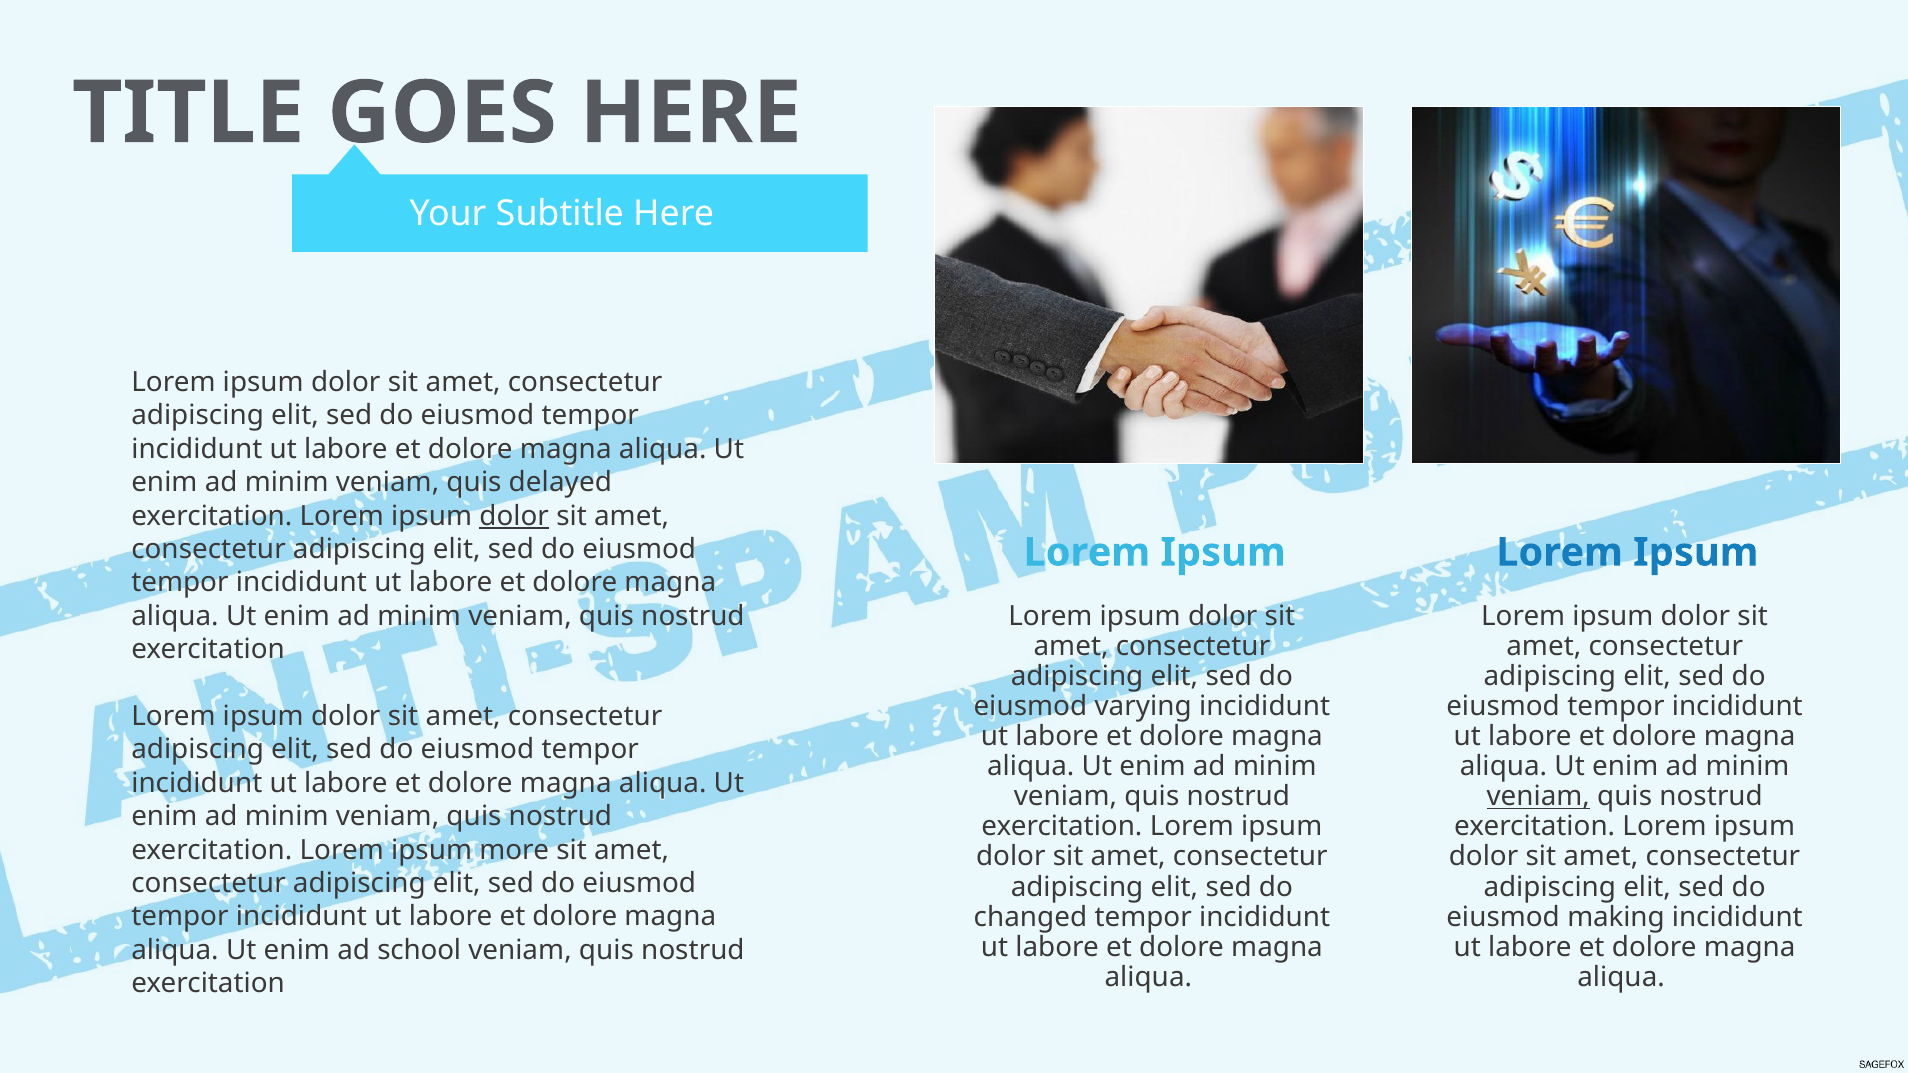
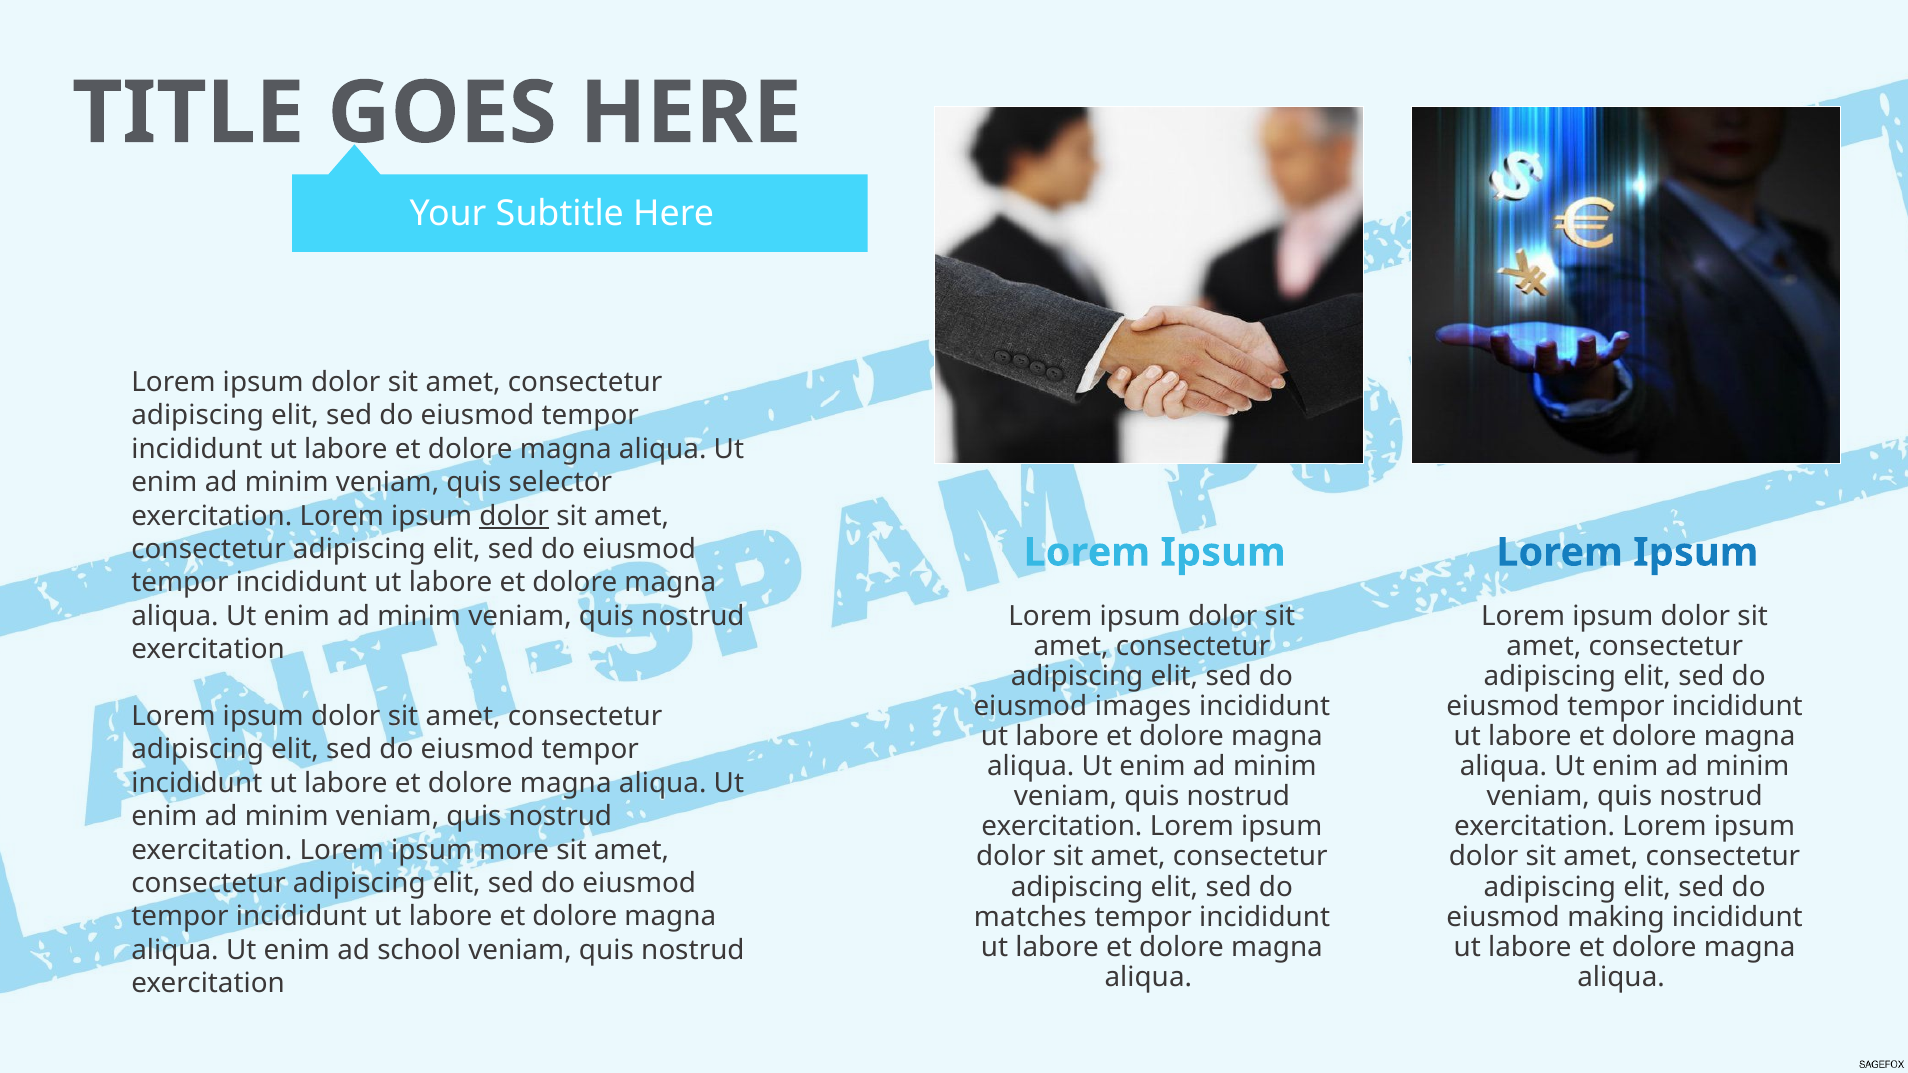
delayed: delayed -> selector (560, 483)
varying: varying -> images (1143, 707)
veniam underline: present -> none (1538, 797)
changed: changed -> matches (1030, 917)
